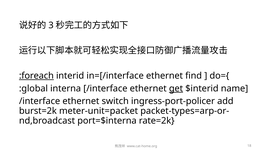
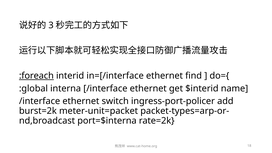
get underline: present -> none (176, 88)
